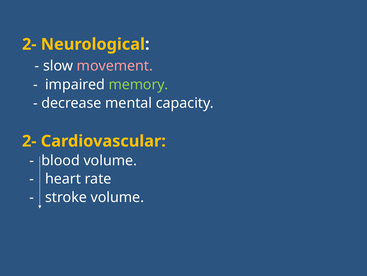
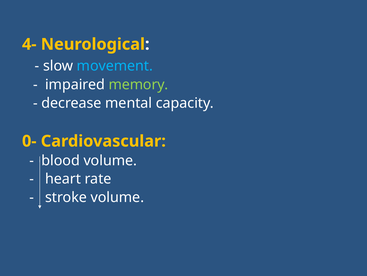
2-: 2- -> 4- (29, 44)
movement colour: pink -> light blue (115, 66)
2-: 2- -> 0- (29, 141)
